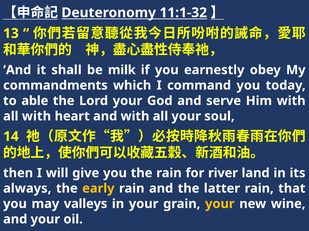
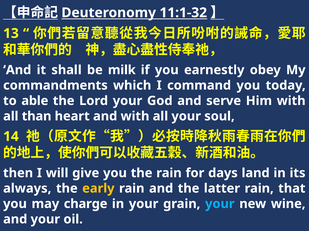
all with: with -> than (37, 117)
river: river -> days (223, 174)
valleys: valleys -> charge (86, 204)
your colour: yellow -> light blue (220, 204)
